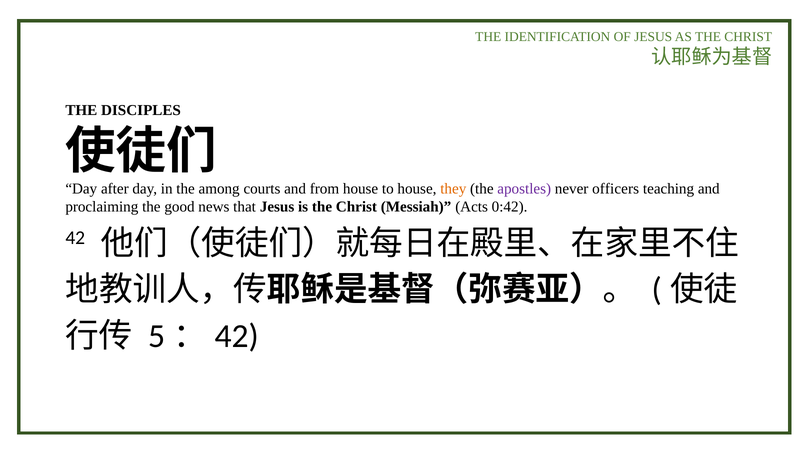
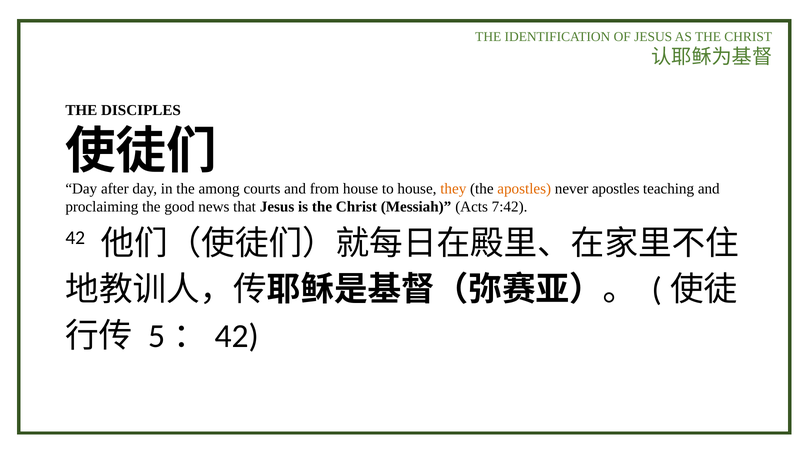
apostles colour: purple -> orange (524, 189)
never officers: officers -> apostles (616, 189)
0:42: 0:42 -> 7:42 (510, 207)
